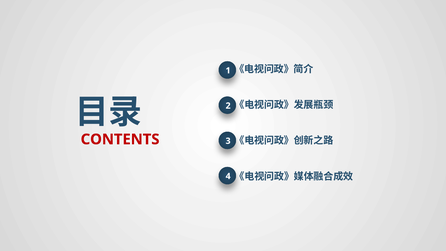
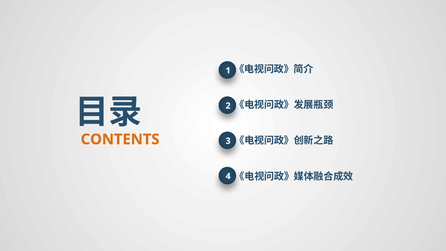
CONTENTS colour: red -> orange (120, 139)
